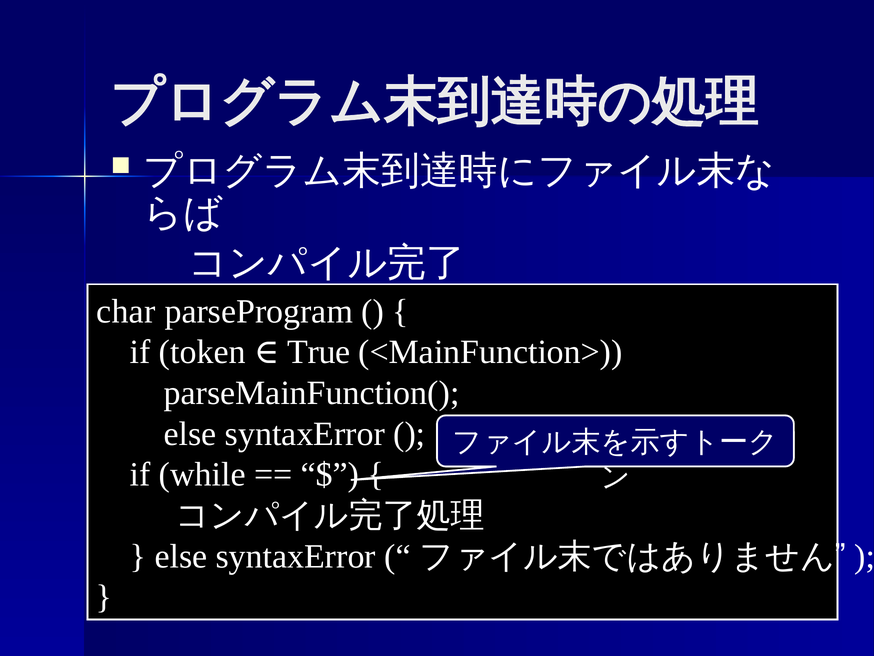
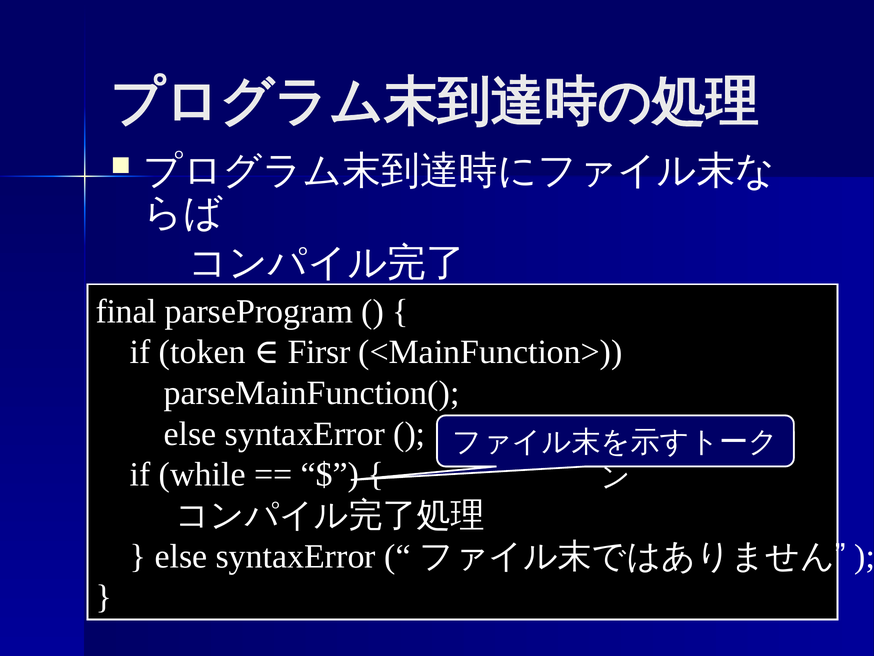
char: char -> final (126, 311)
True: True -> Firsr (319, 352)
